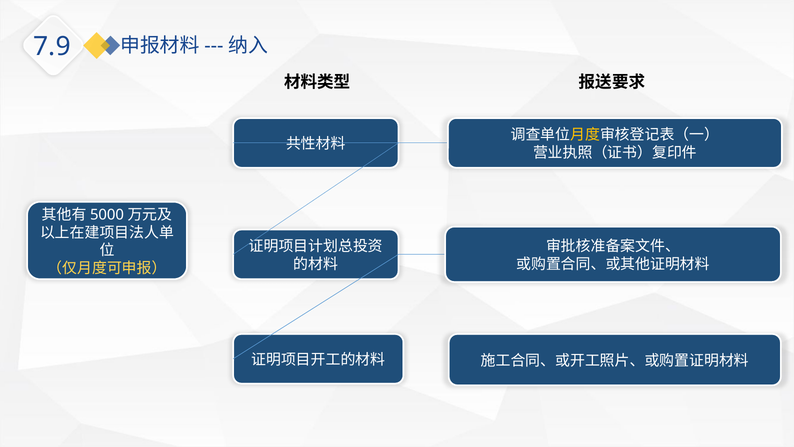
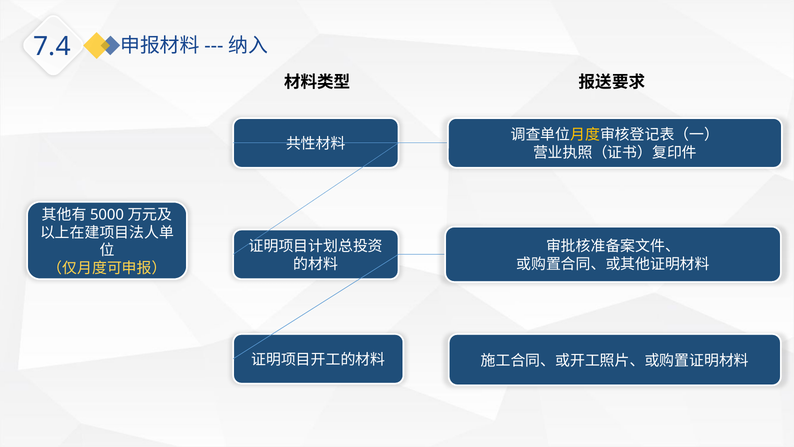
7.9: 7.9 -> 7.4 (52, 47)
